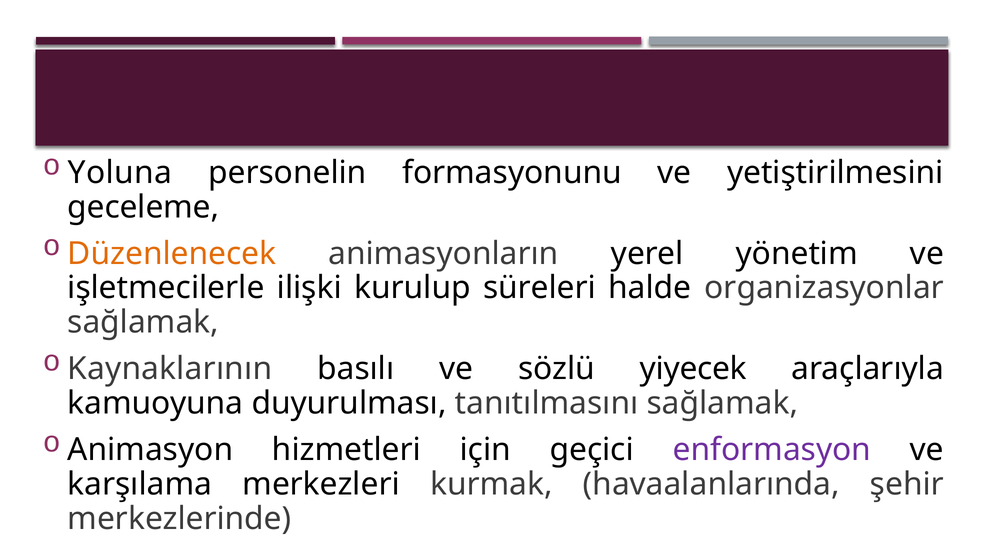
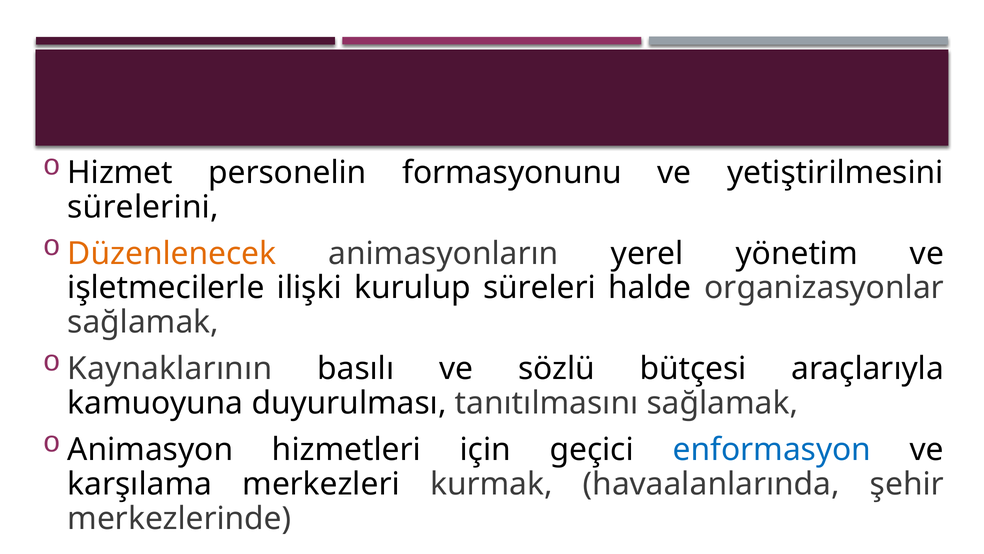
Yoluna: Yoluna -> Hizmet (120, 173)
geceleme: geceleme -> sürelerini (143, 207)
yiyecek: yiyecek -> bütçesi (693, 369)
enformasyon colour: purple -> blue (772, 449)
